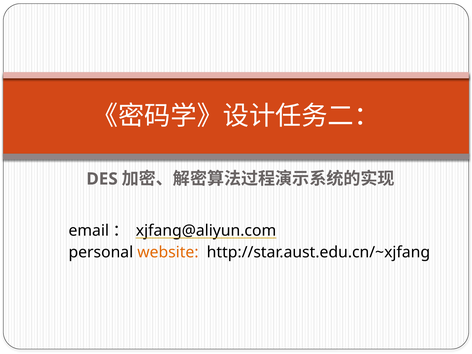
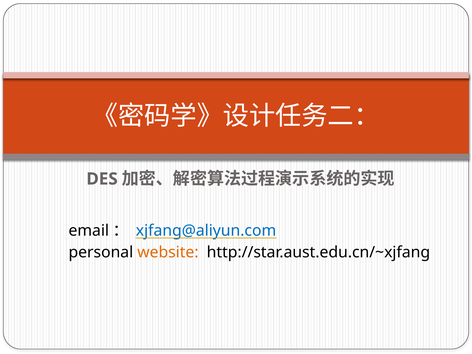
xjfang@aliyun.com colour: black -> blue (206, 231)
